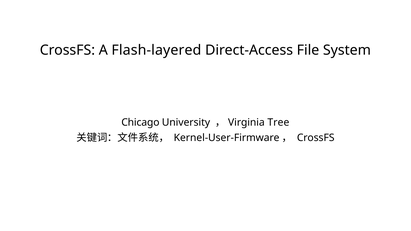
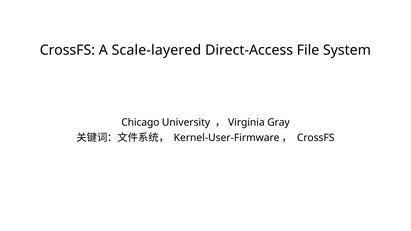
Flash-layered: Flash-layered -> Scale-layered (156, 50)
Tree: Tree -> Gray (278, 123)
